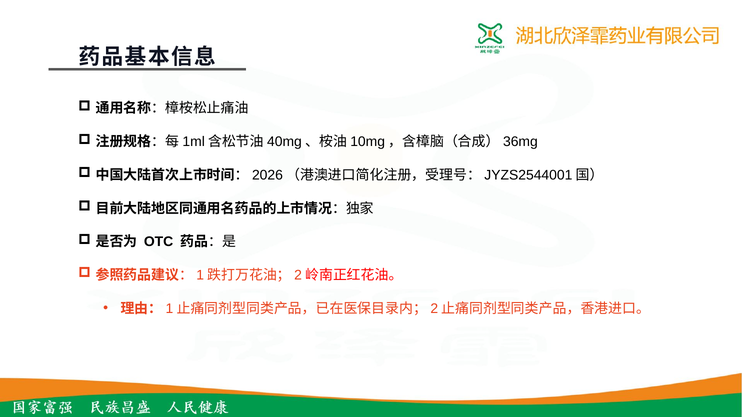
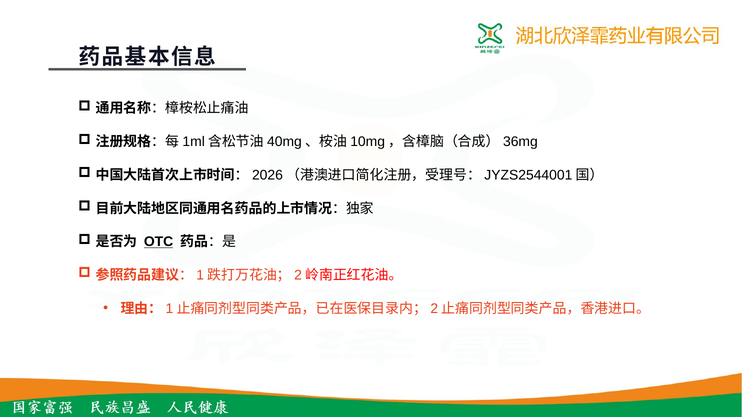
OTC underline: none -> present (159, 242)
